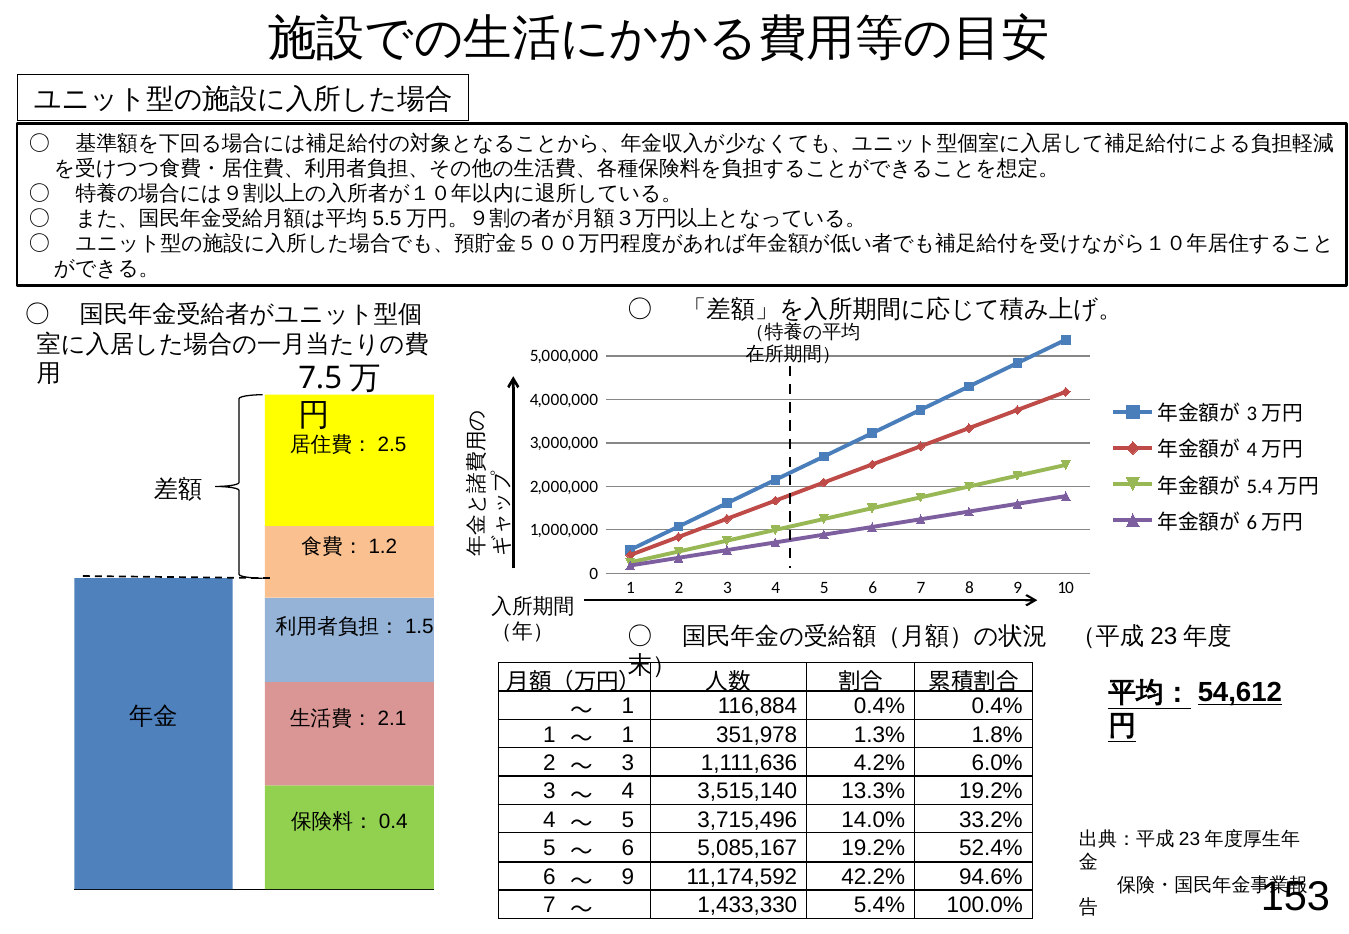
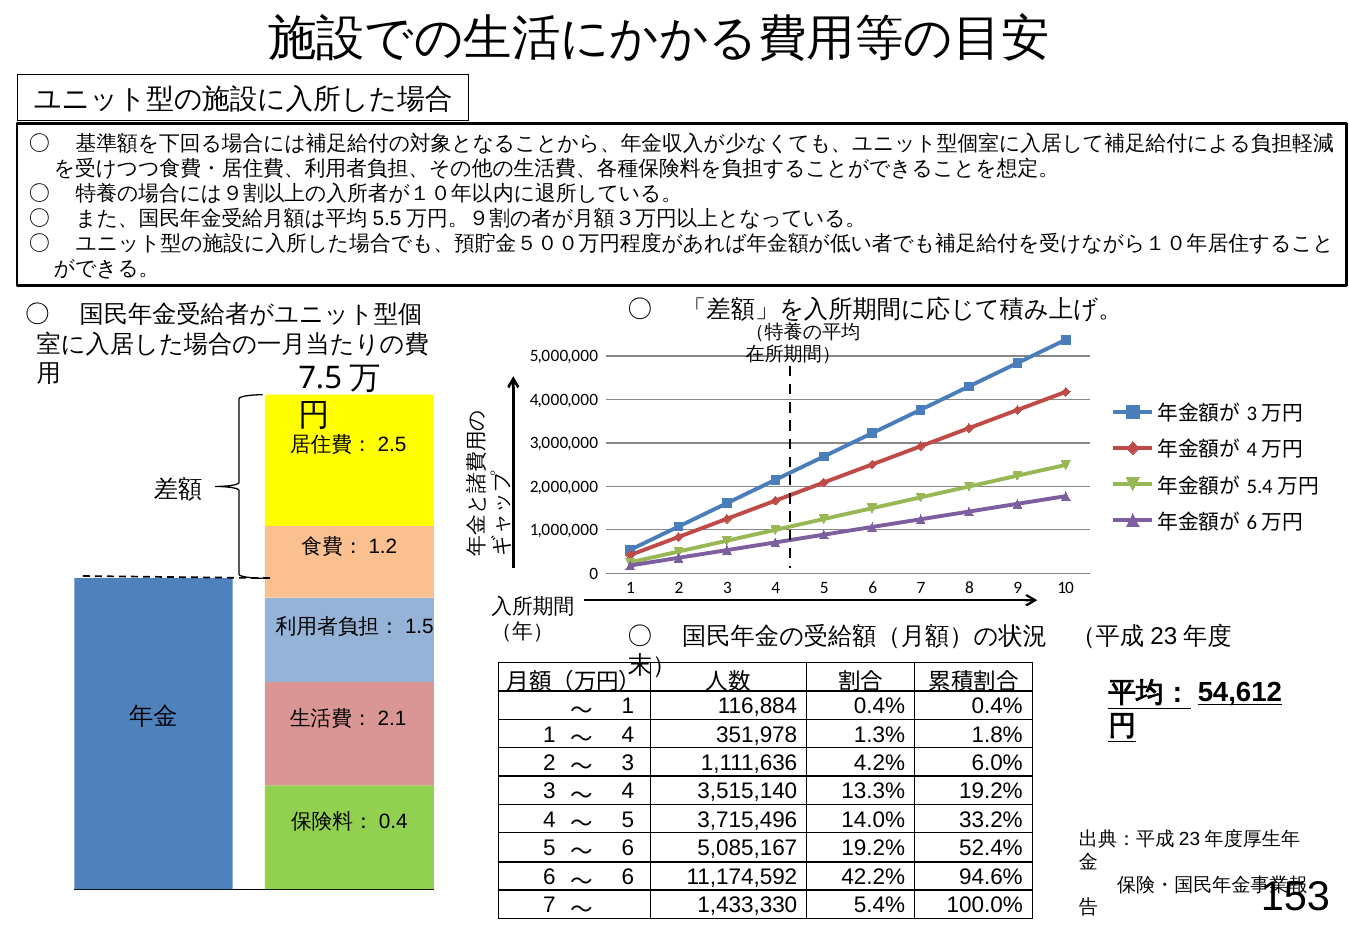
1: 1 -> 4 (628, 735)
9: 9 -> 6 (628, 877)
